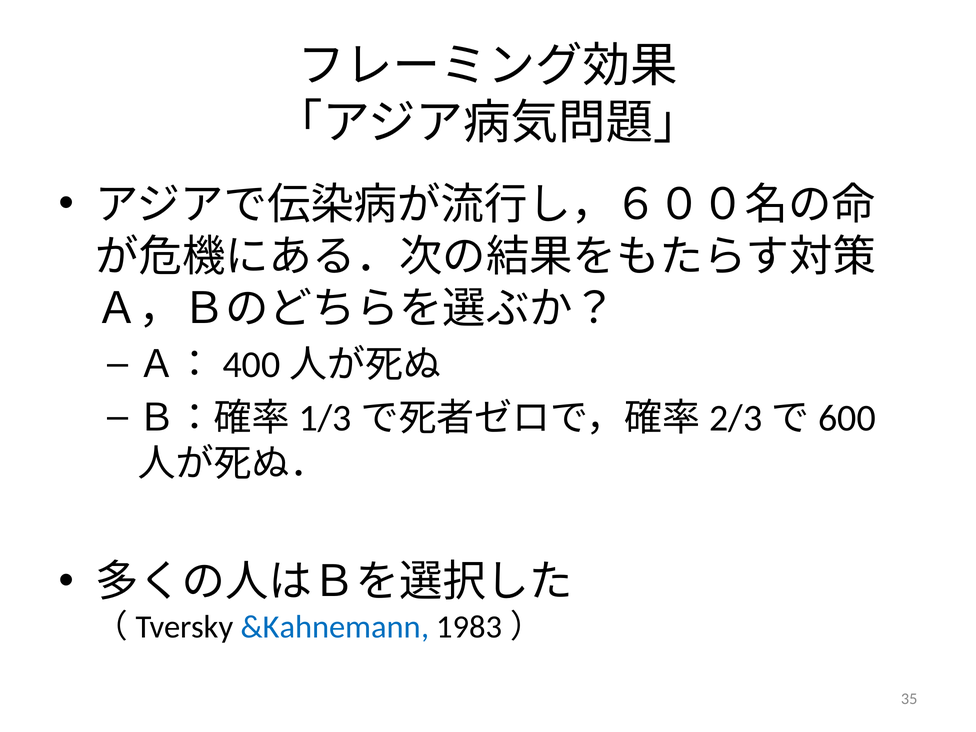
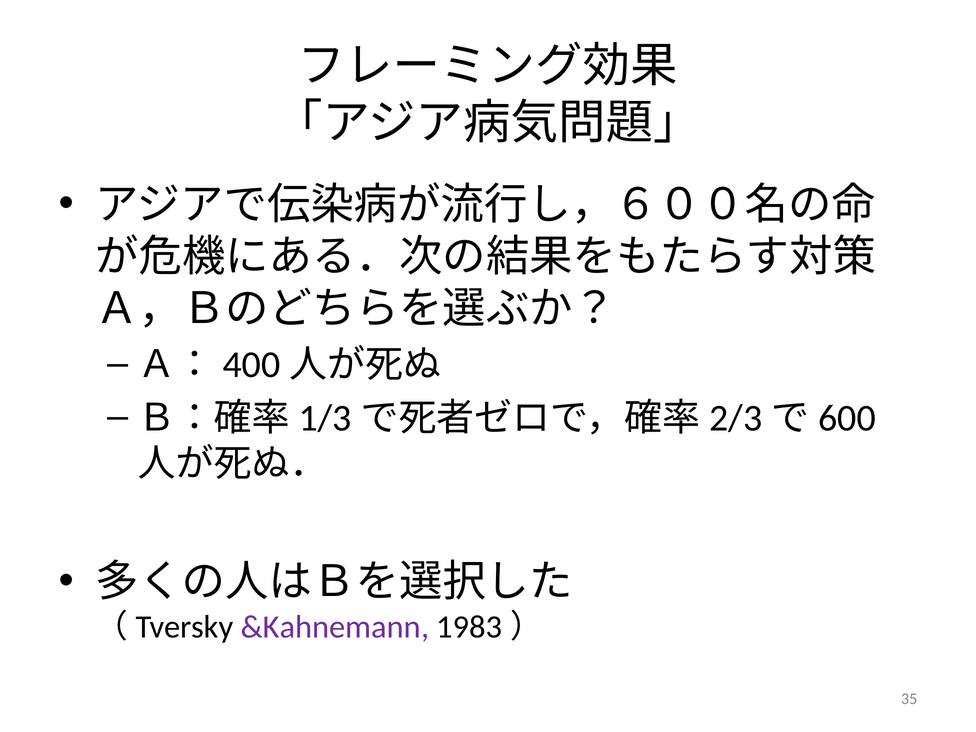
&Kahnemann colour: blue -> purple (335, 627)
